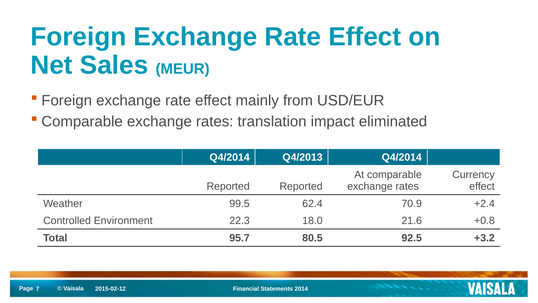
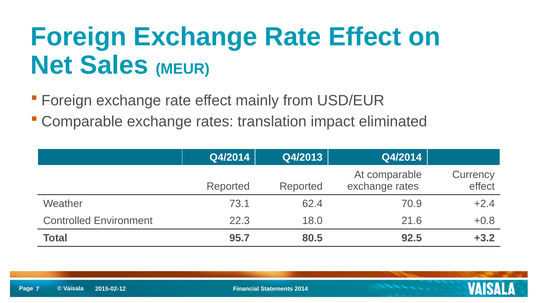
99.5: 99.5 -> 73.1 (240, 203)
